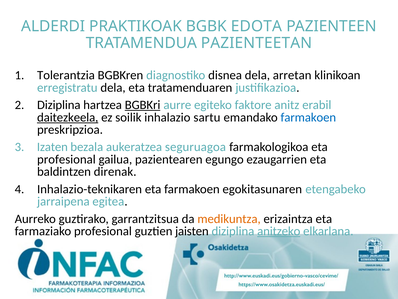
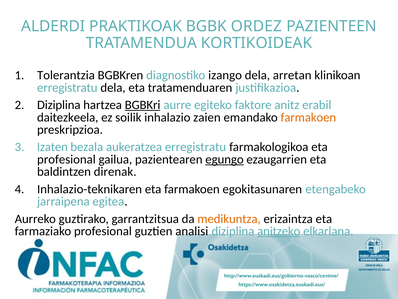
EDOTA: EDOTA -> ORDEZ (257, 26)
PAZIENTEETAN: PAZIENTEETAN -> KORTIKOIDEAK (257, 43)
disnea: disnea -> izango (225, 75)
daitezkeela underline: present -> none (68, 117)
sartu: sartu -> zaien (207, 117)
farmakoen colour: blue -> orange (308, 117)
aukeratzea seguruagoa: seguruagoa -> erregistratu (196, 147)
egungo underline: none -> present (225, 159)
jaisten: jaisten -> analisi (192, 231)
